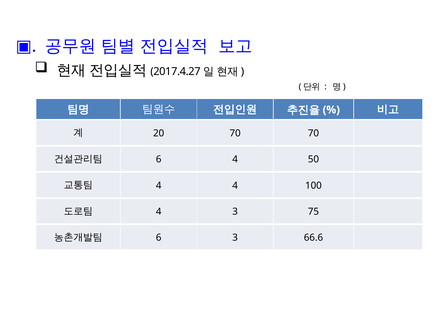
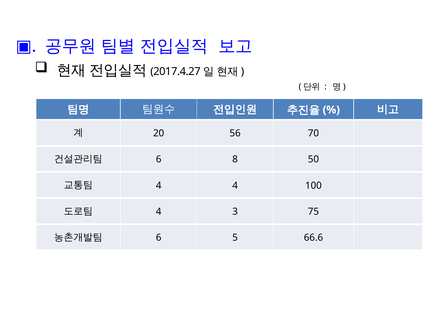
20 70: 70 -> 56 (235, 133)
6 4: 4 -> 8 (235, 159)
6 3: 3 -> 5 (235, 237)
